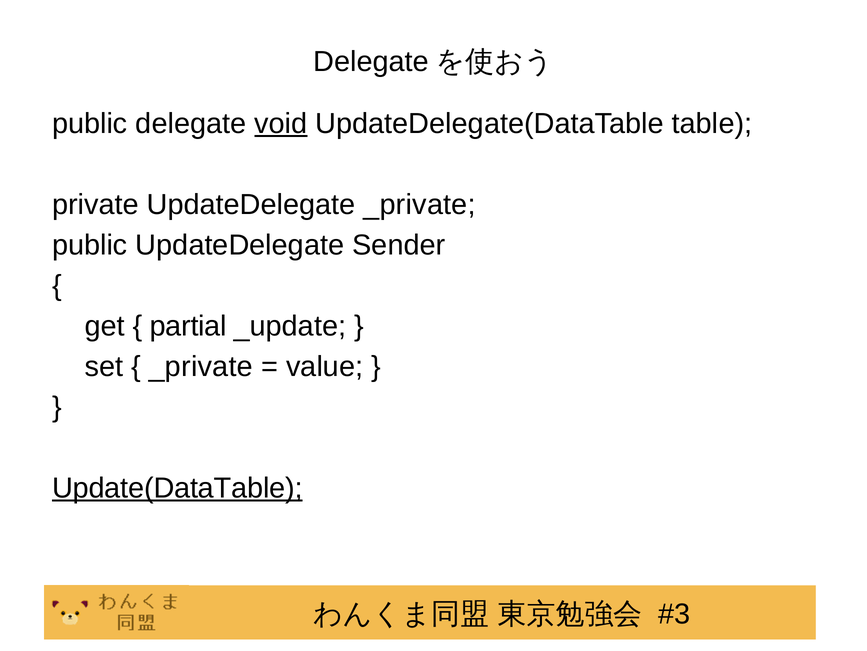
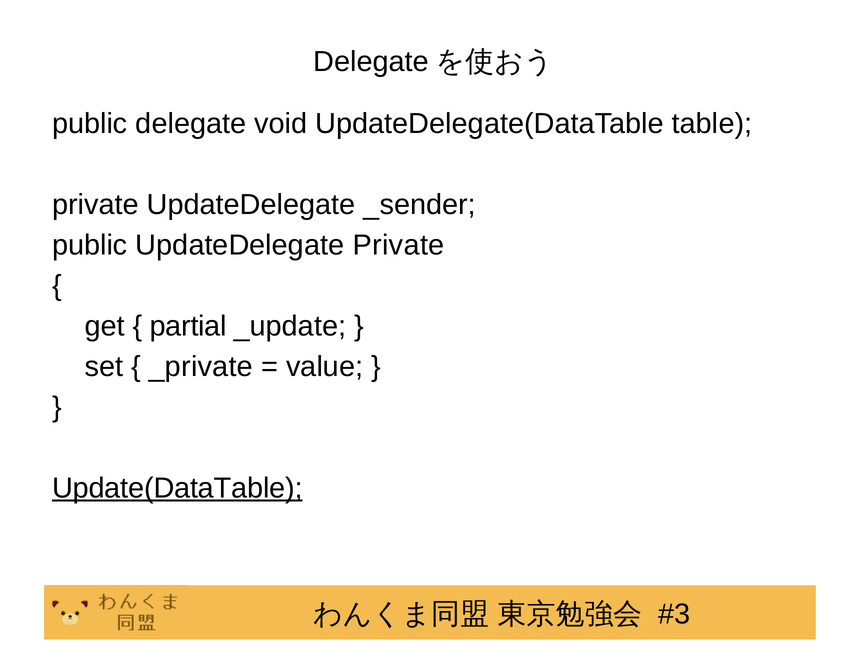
void underline: present -> none (281, 124)
UpdateDelegate _private: _private -> _sender (420, 204)
UpdateDelegate Sender: Sender -> Private (399, 245)
